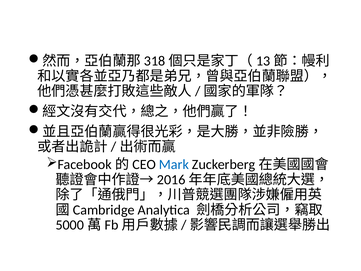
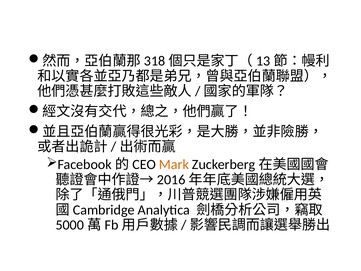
Mark colour: blue -> orange (174, 164)
